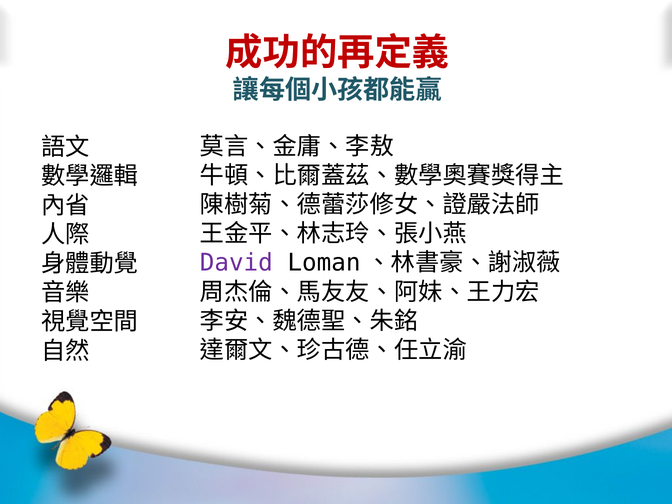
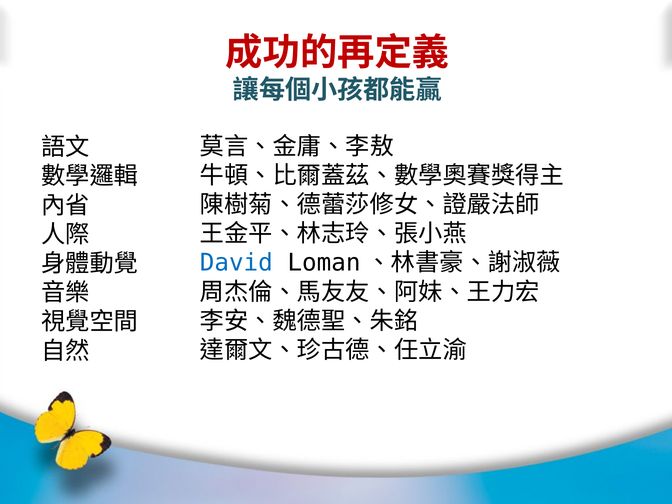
David colour: purple -> blue (236, 263)
